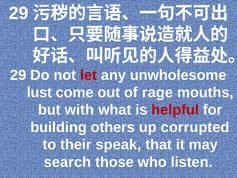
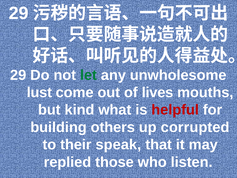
let colour: red -> green (89, 75)
rage: rage -> lives (158, 92)
with: with -> kind (79, 110)
search: search -> replied (67, 162)
